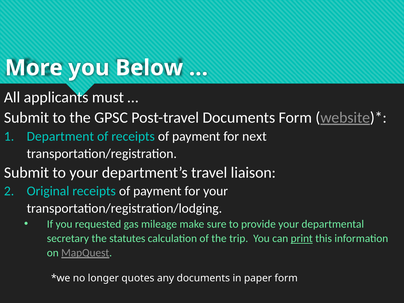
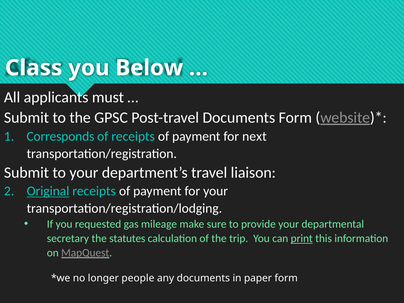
More: More -> Class (34, 68)
Department: Department -> Corresponds (60, 136)
Original underline: none -> present (48, 191)
quotes: quotes -> people (138, 278)
